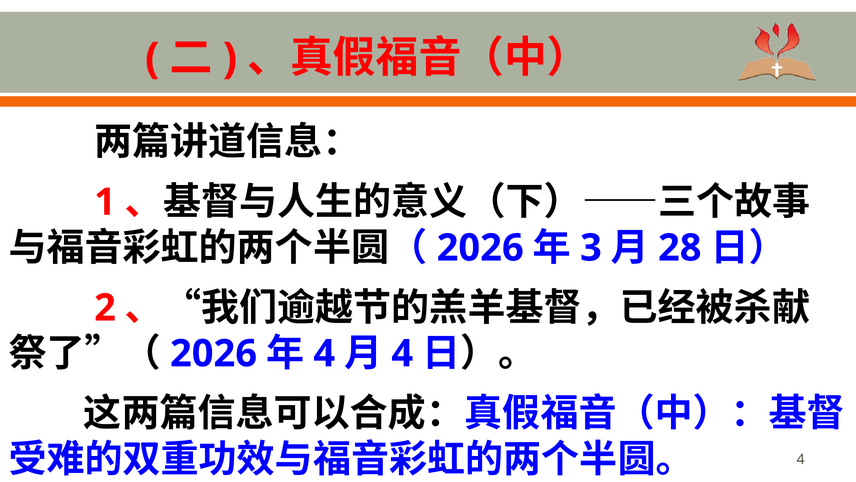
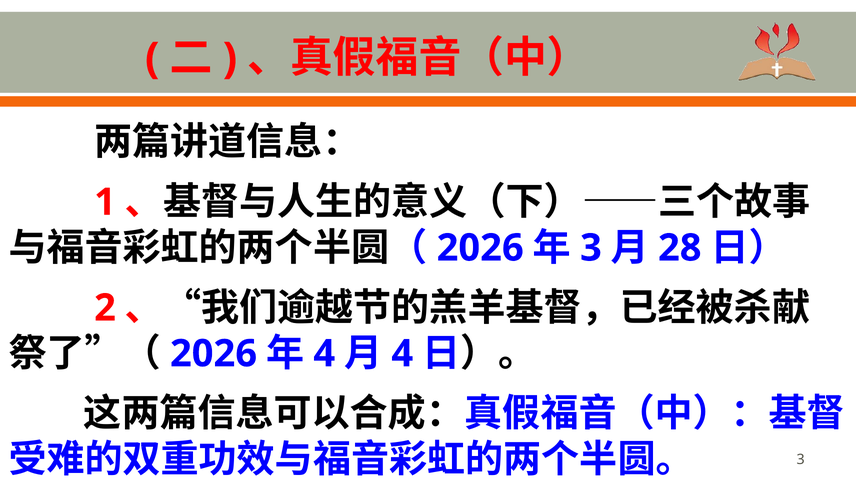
4: 4 -> 3 (801, 459)
